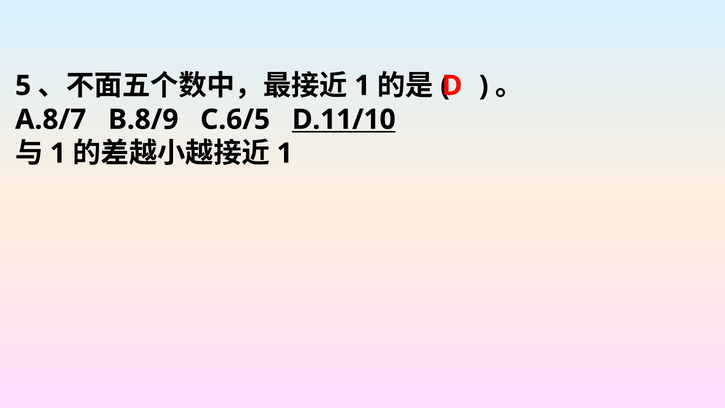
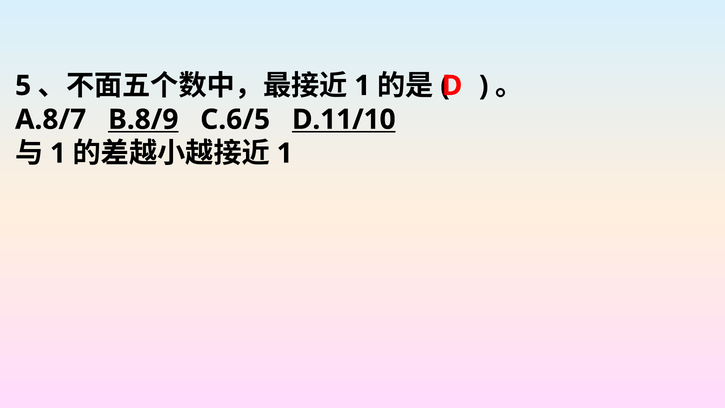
B.8/9 underline: none -> present (143, 120)
